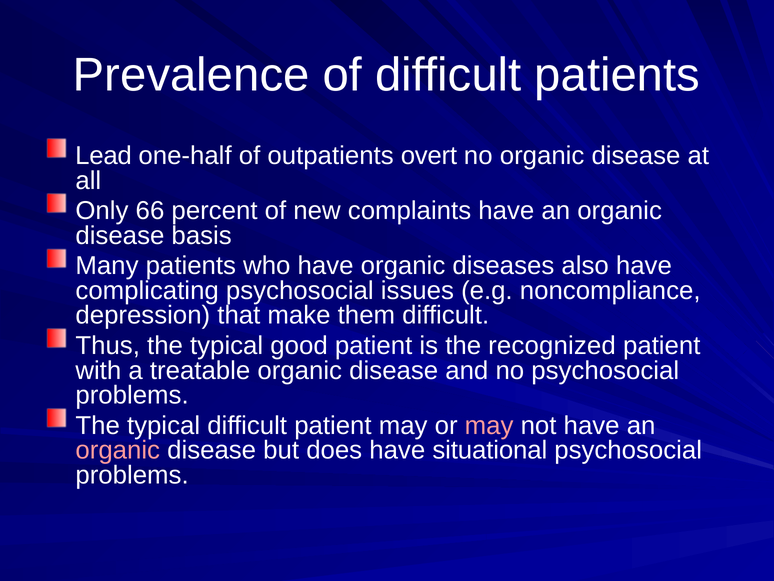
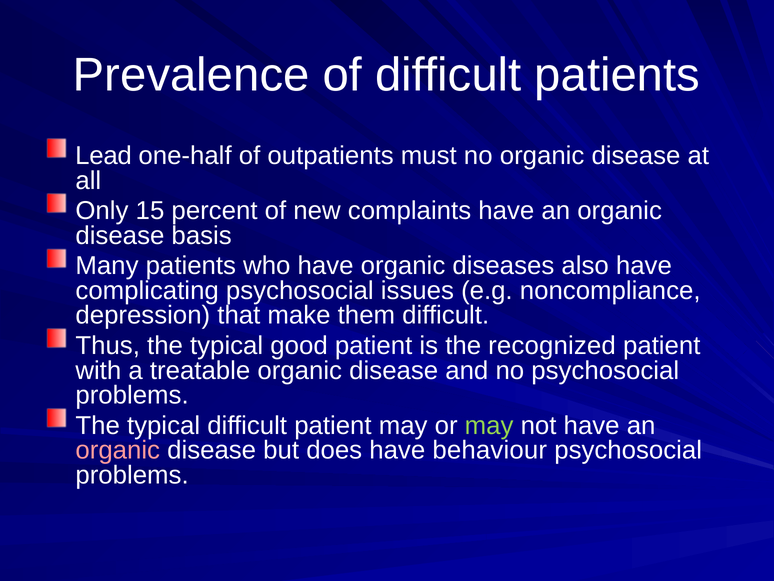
overt: overt -> must (429, 156)
66: 66 -> 15 (150, 211)
may colour: pink -> light green (489, 425)
situational: situational -> behaviour (490, 450)
